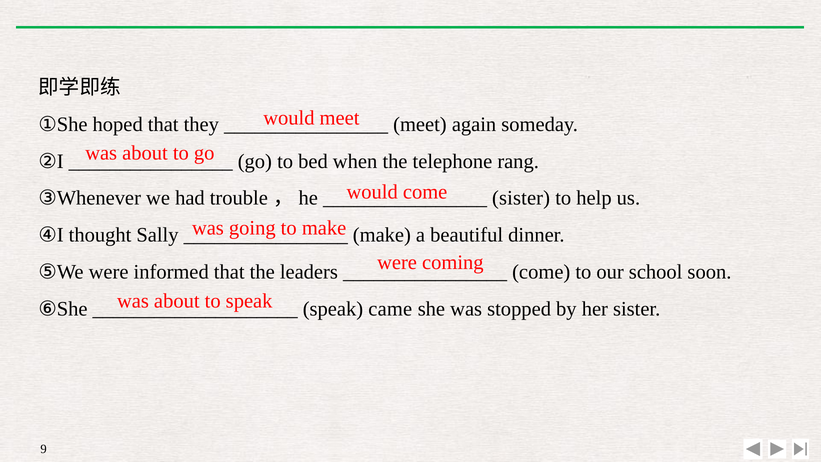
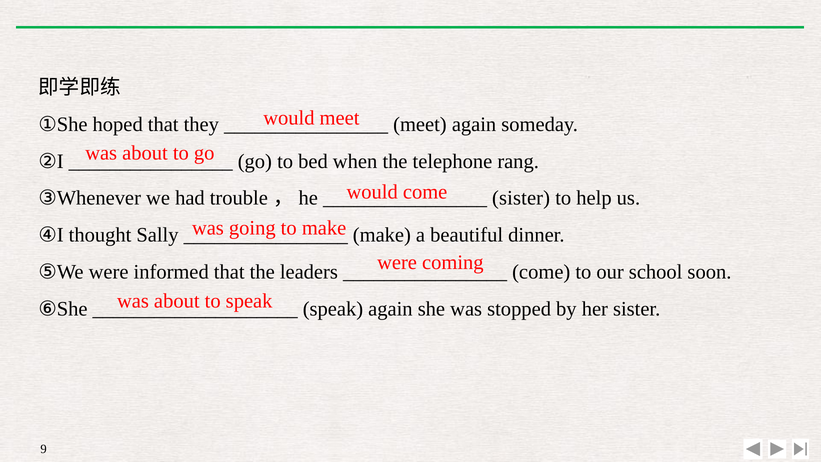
speak came: came -> again (390, 309)
